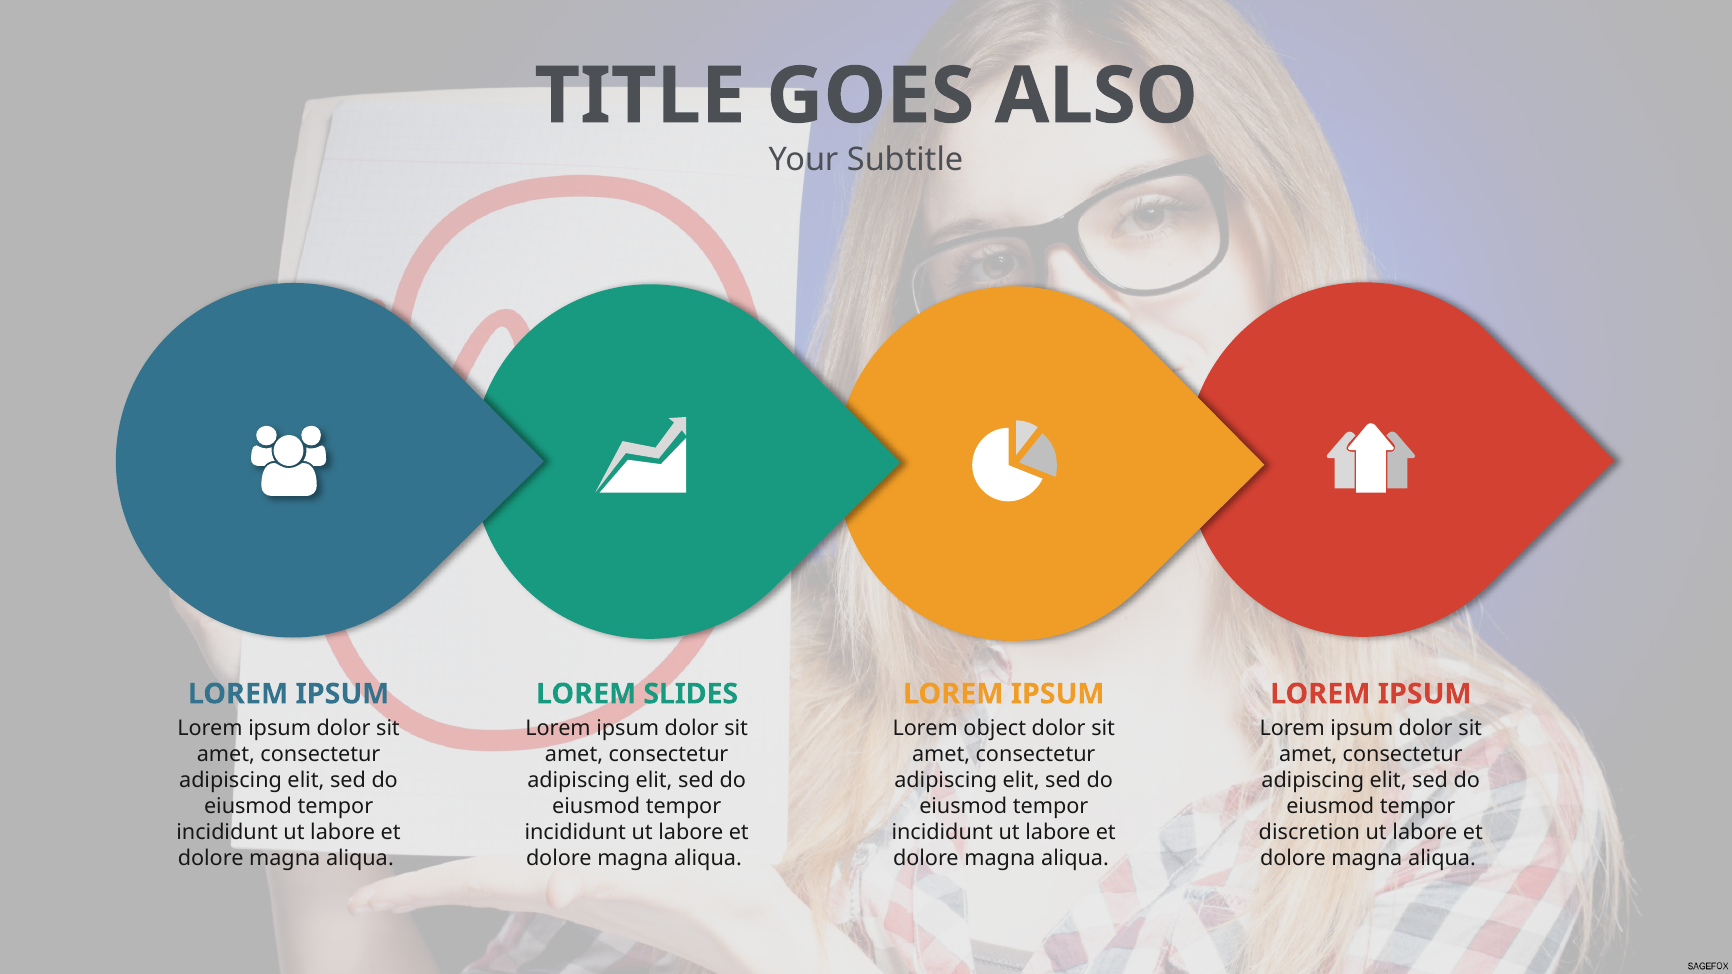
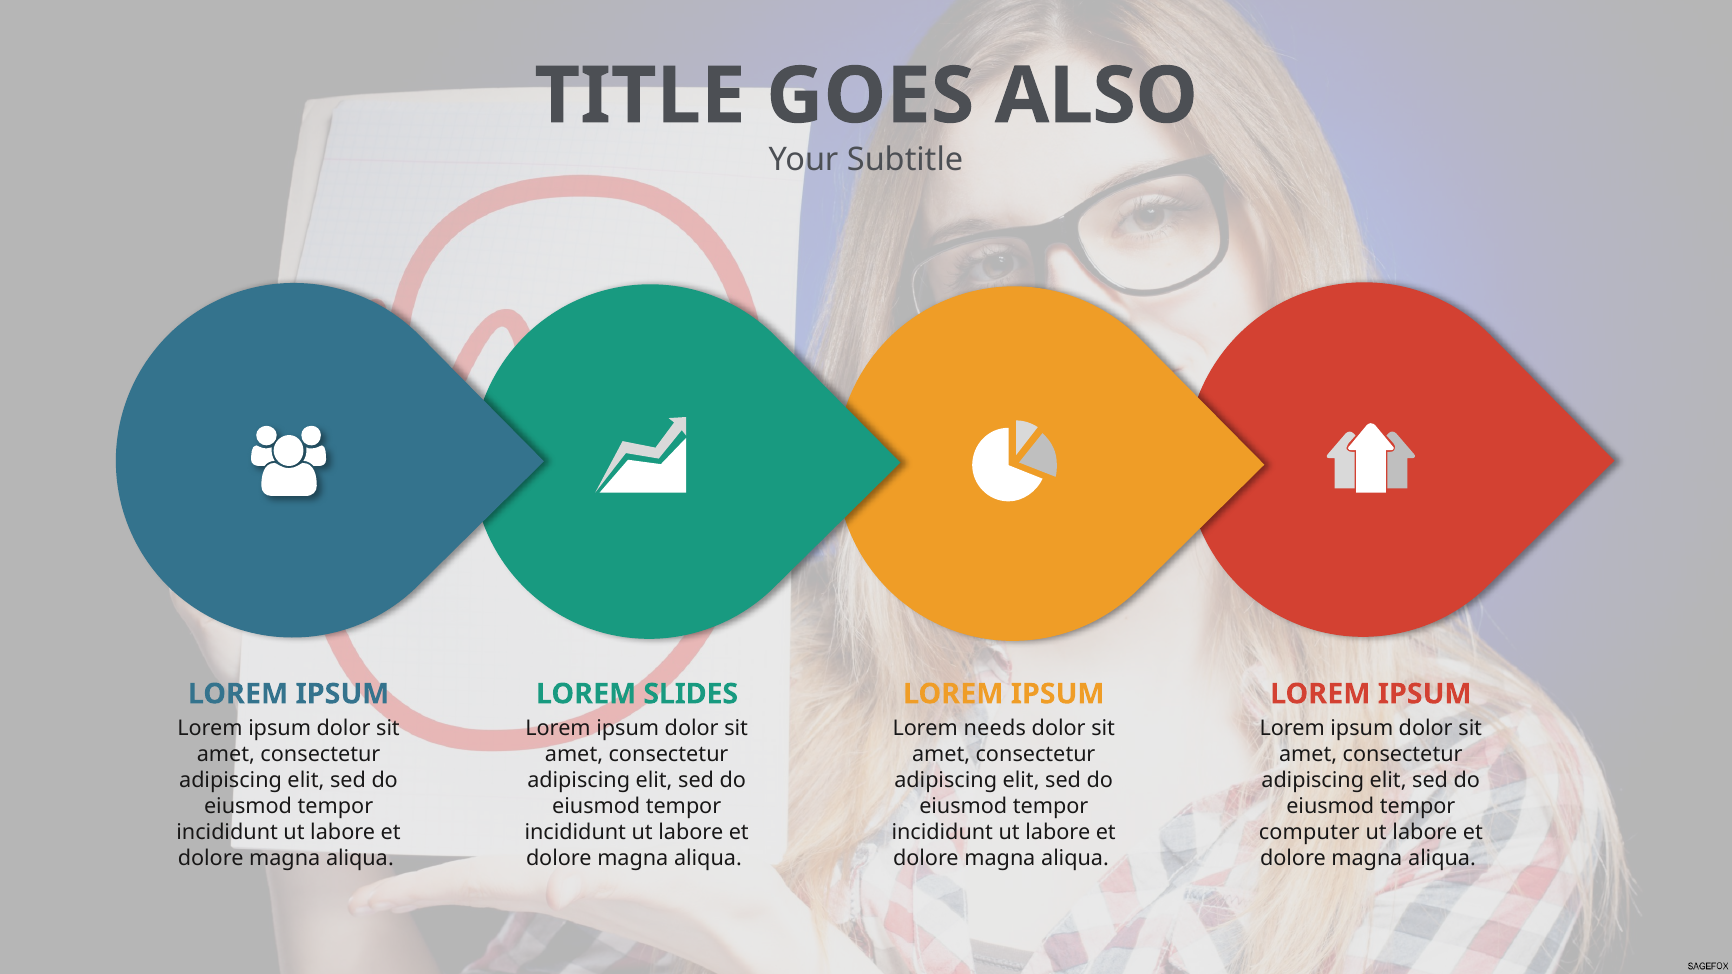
object: object -> needs (995, 728)
discretion: discretion -> computer (1309, 832)
